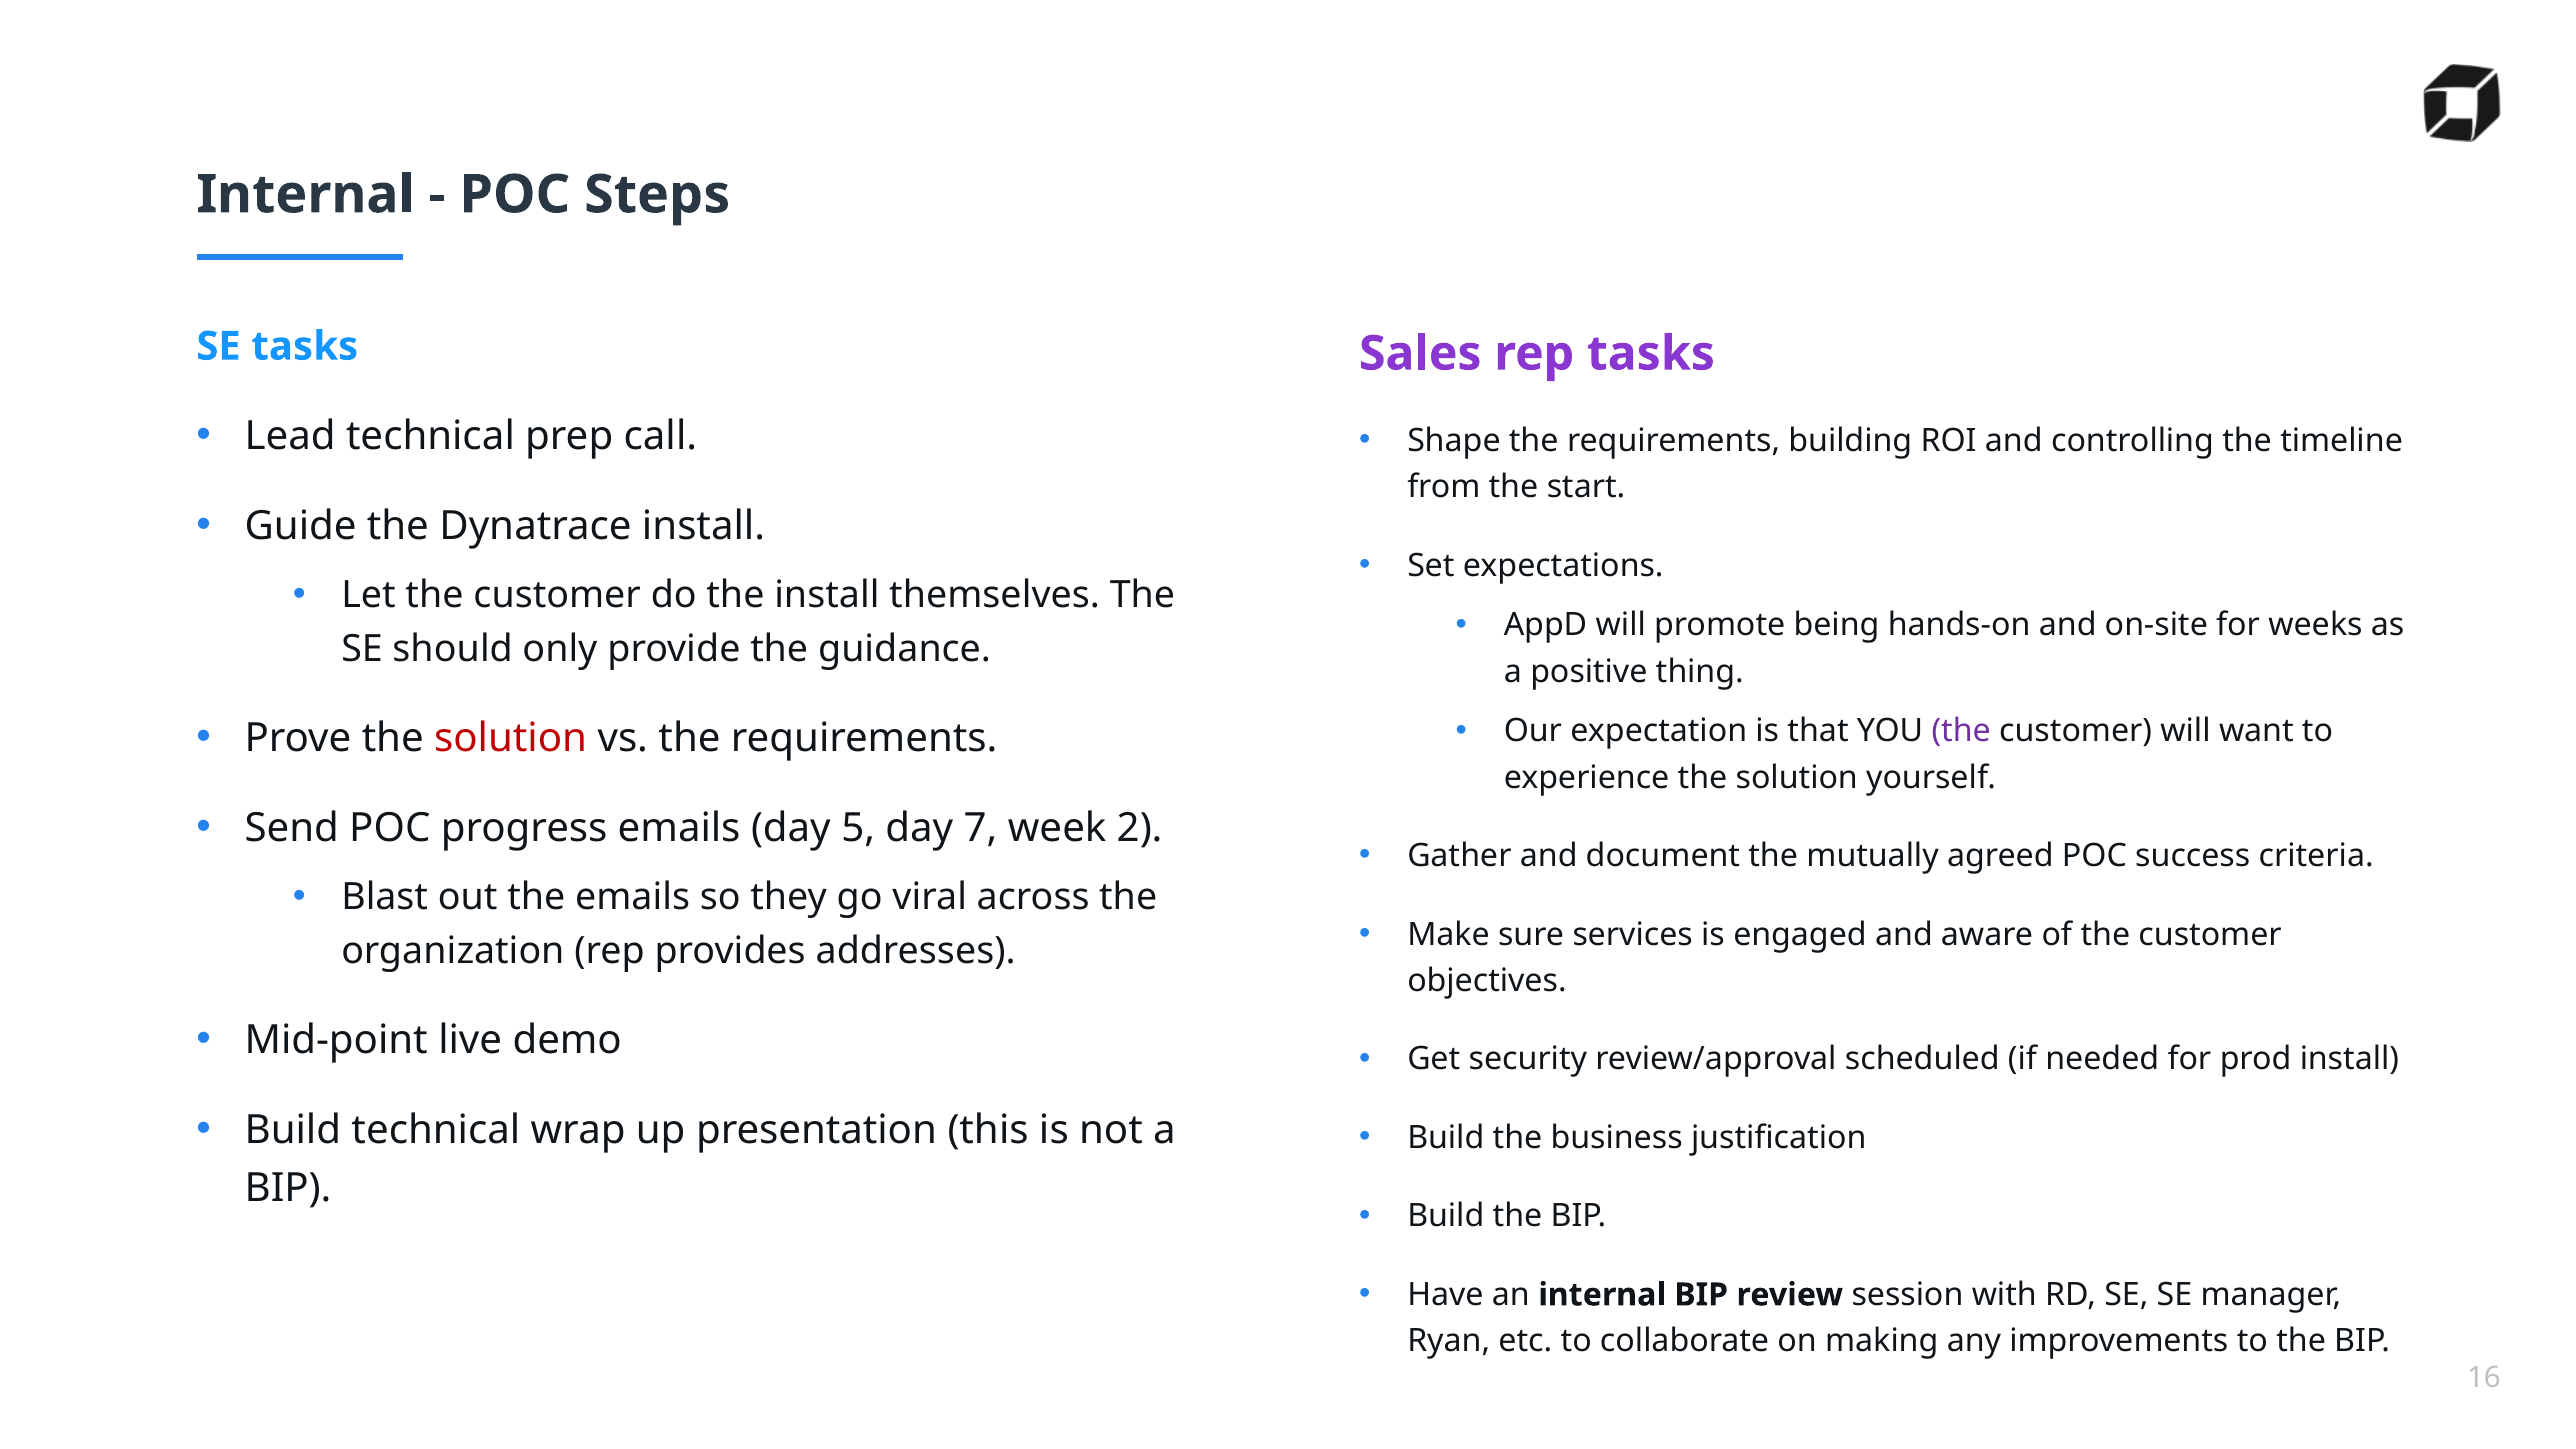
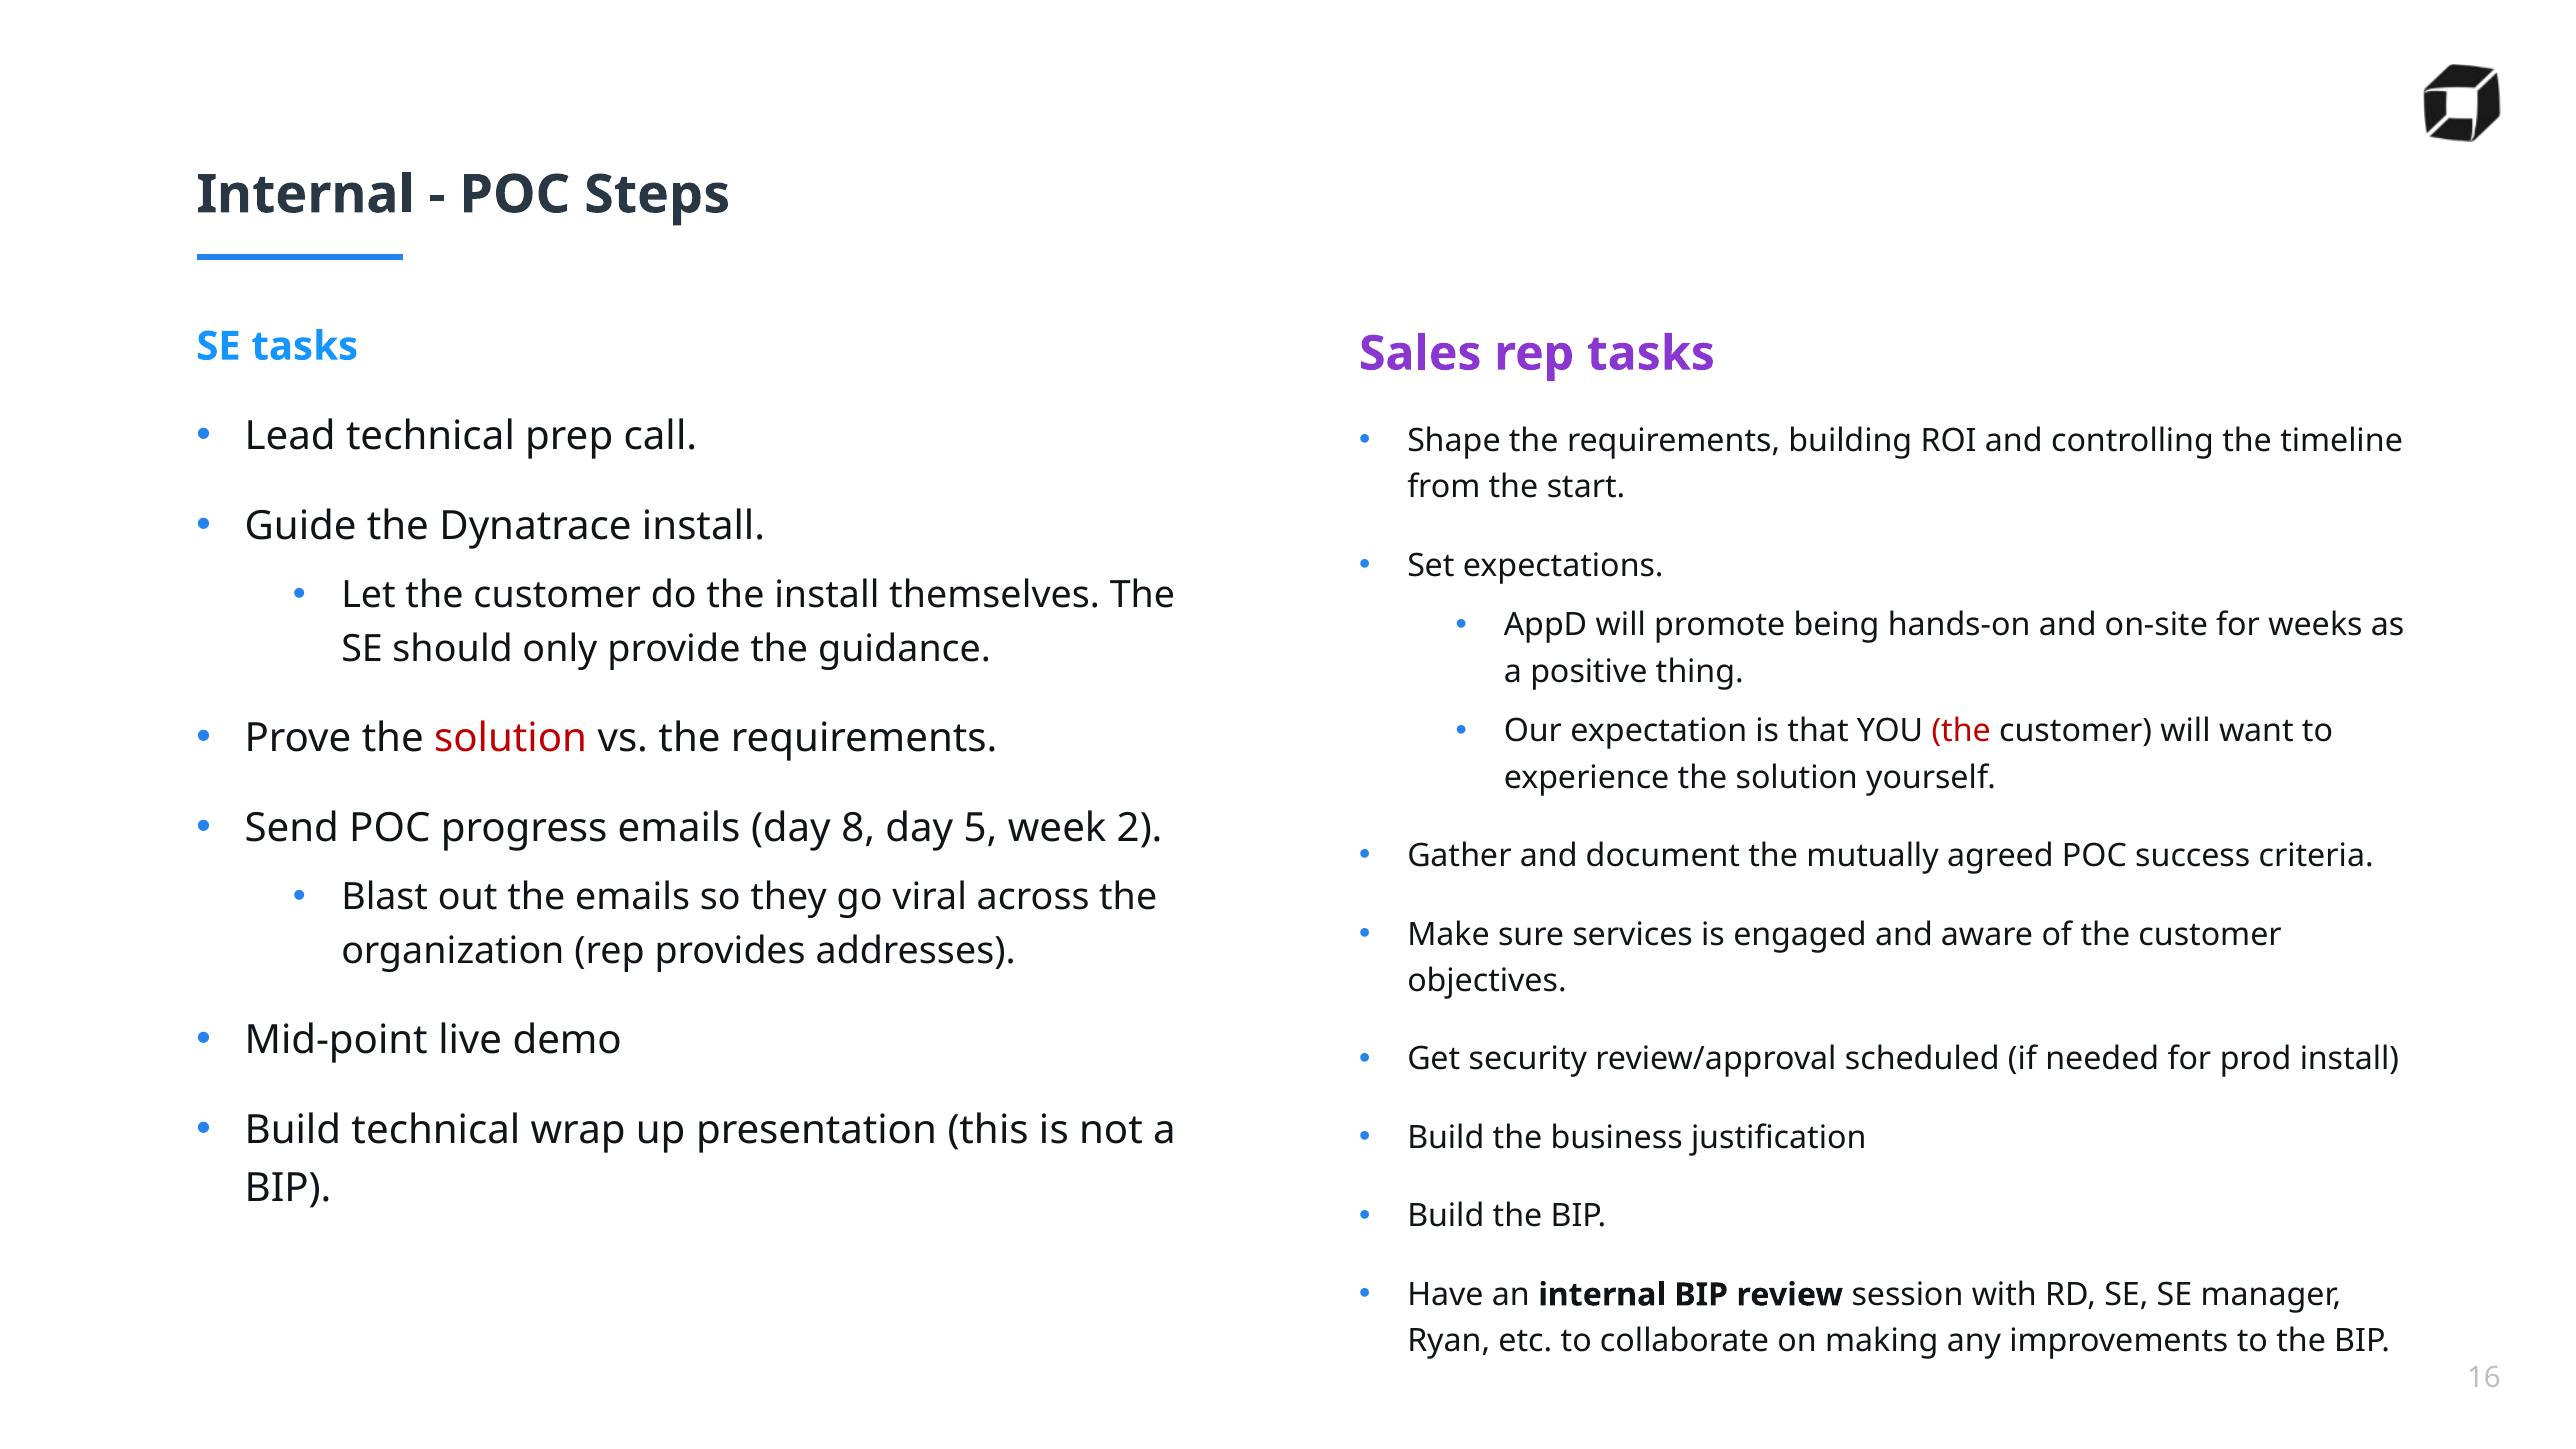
the colour: purple -> red (1961, 731)
5: 5 -> 8 (858, 828)
7: 7 -> 5 (981, 828)
